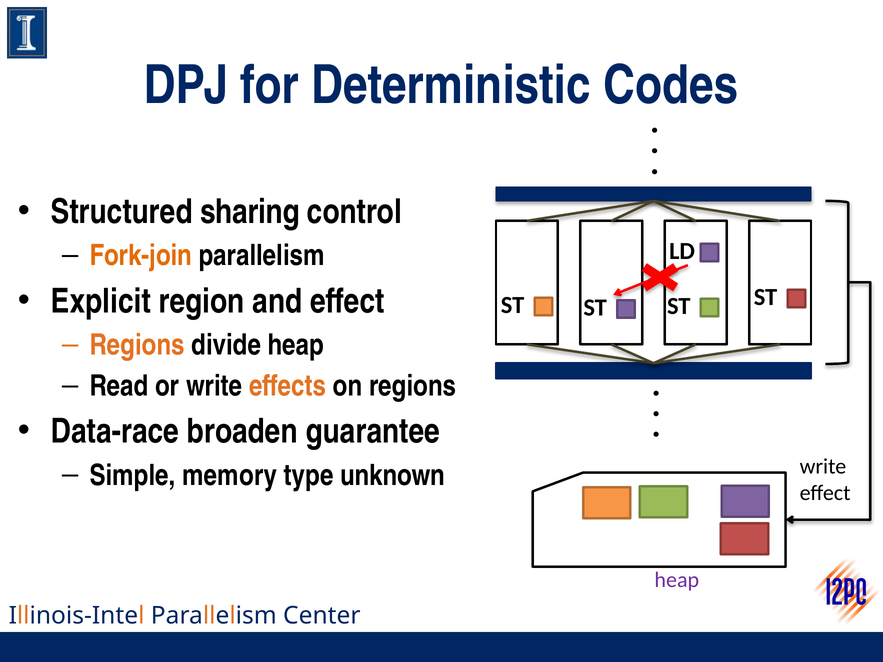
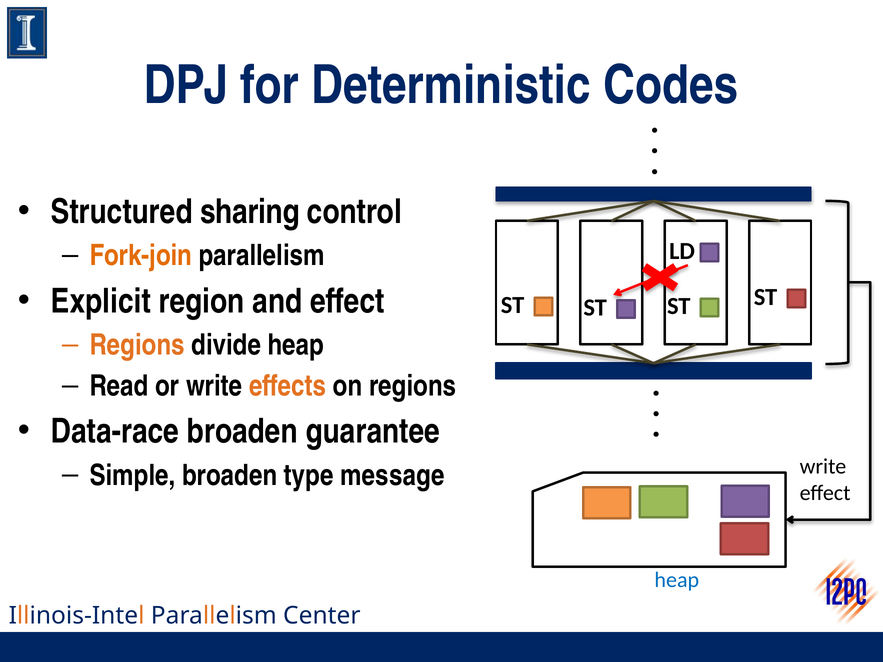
Simple memory: memory -> broaden (230, 475)
unknown: unknown -> message (392, 475)
heap colour: purple -> blue (677, 580)
